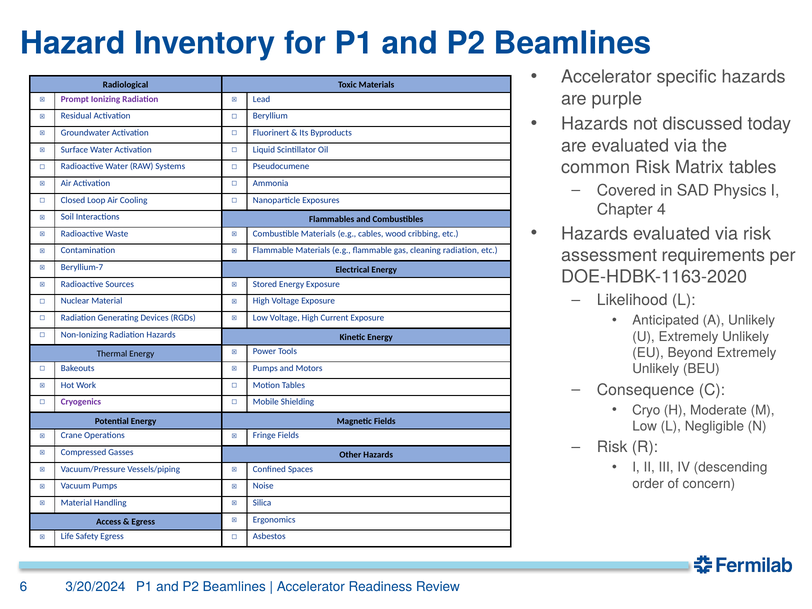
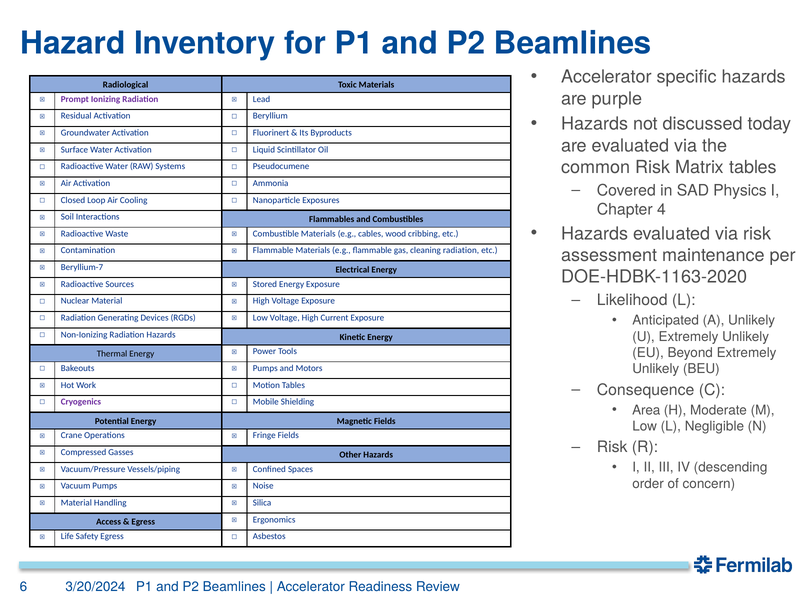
requirements: requirements -> maintenance (714, 255)
Cryo: Cryo -> Area (646, 410)
